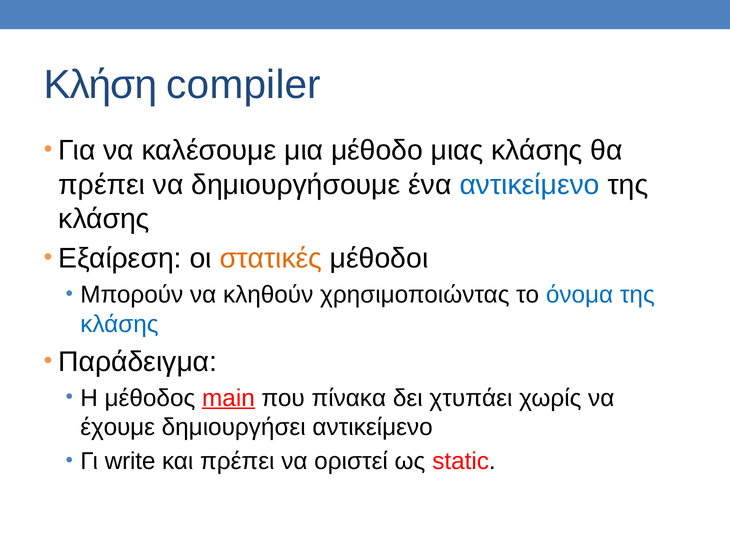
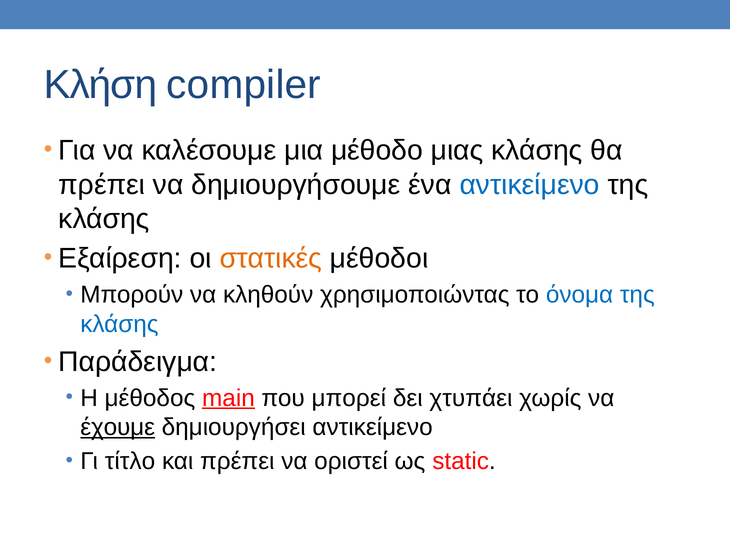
πίνακα: πίνακα -> μπορεί (349, 398)
έχουμε underline: none -> present (118, 427)
write: write -> τίτλο (130, 461)
